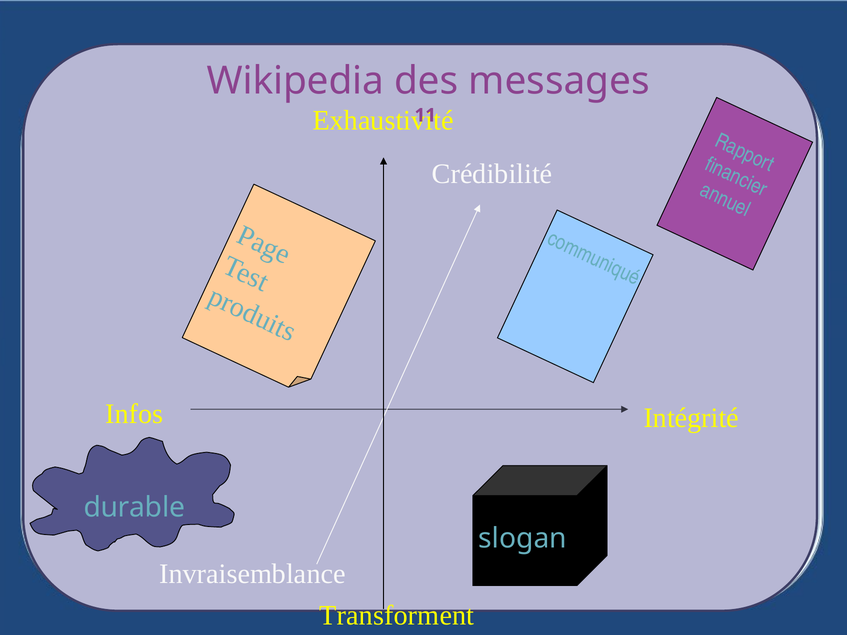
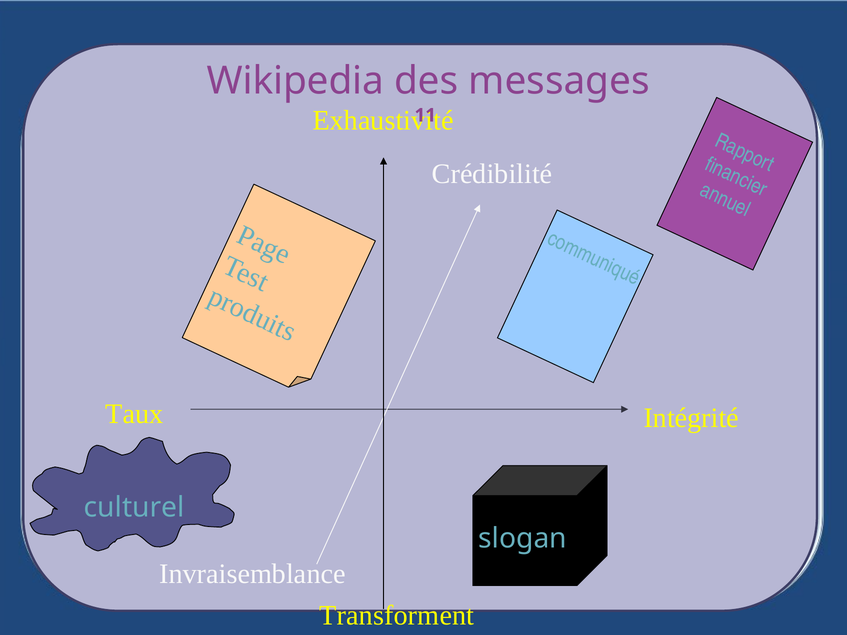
Infos: Infos -> Taux (134, 414)
durable: durable -> culturel (134, 507)
